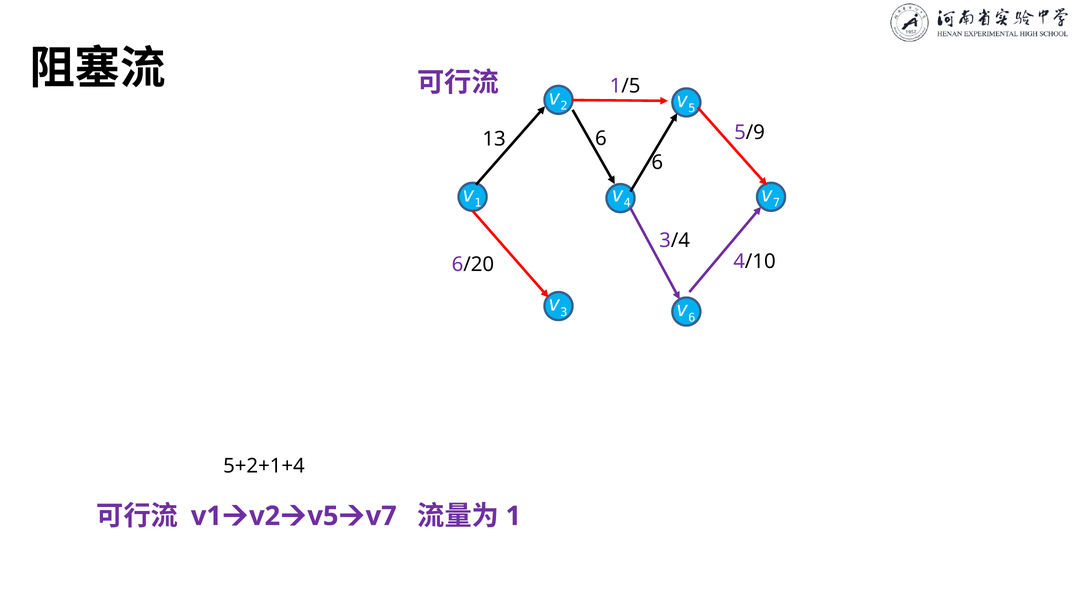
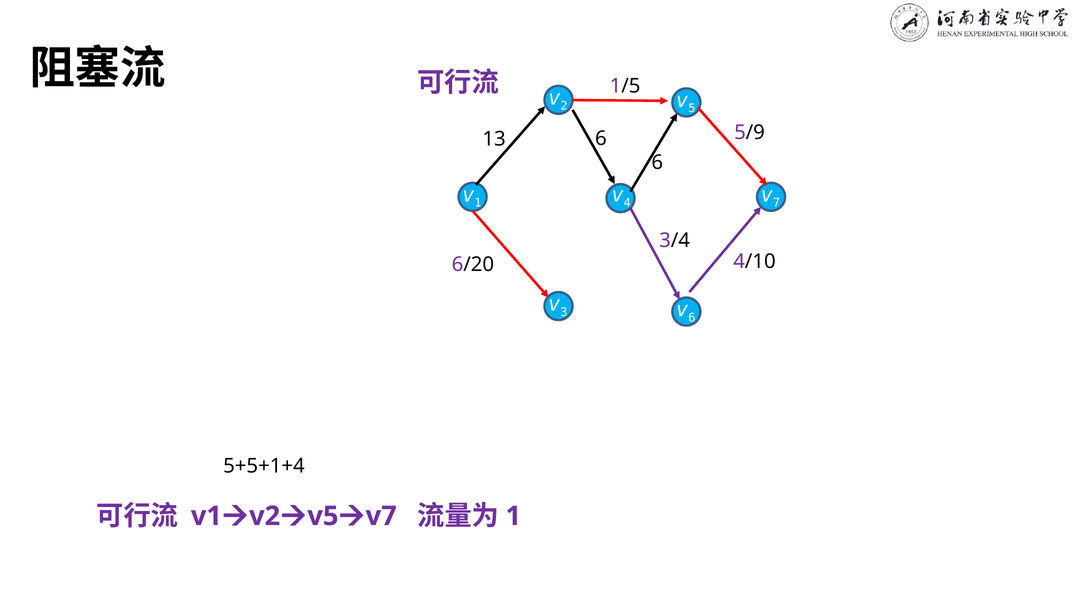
5+2+1+4: 5+2+1+4 -> 5+5+1+4 (264, 466)
